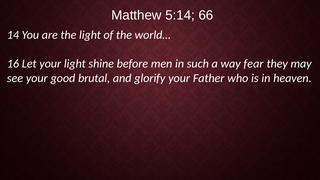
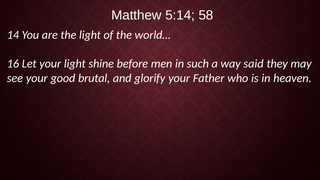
66: 66 -> 58 (206, 15)
fear: fear -> said (254, 64)
